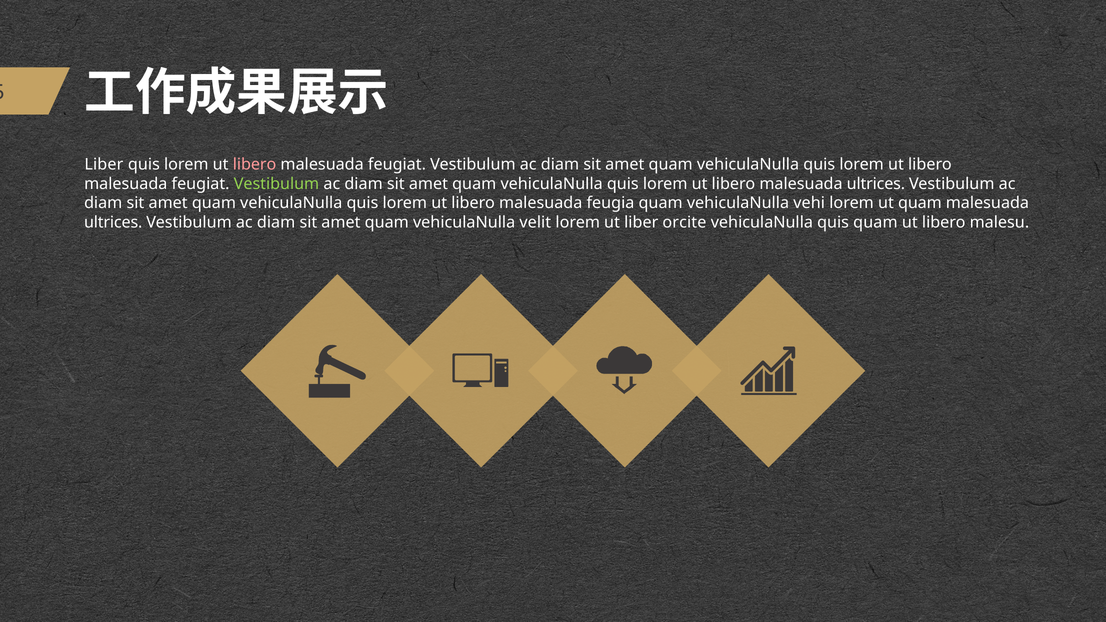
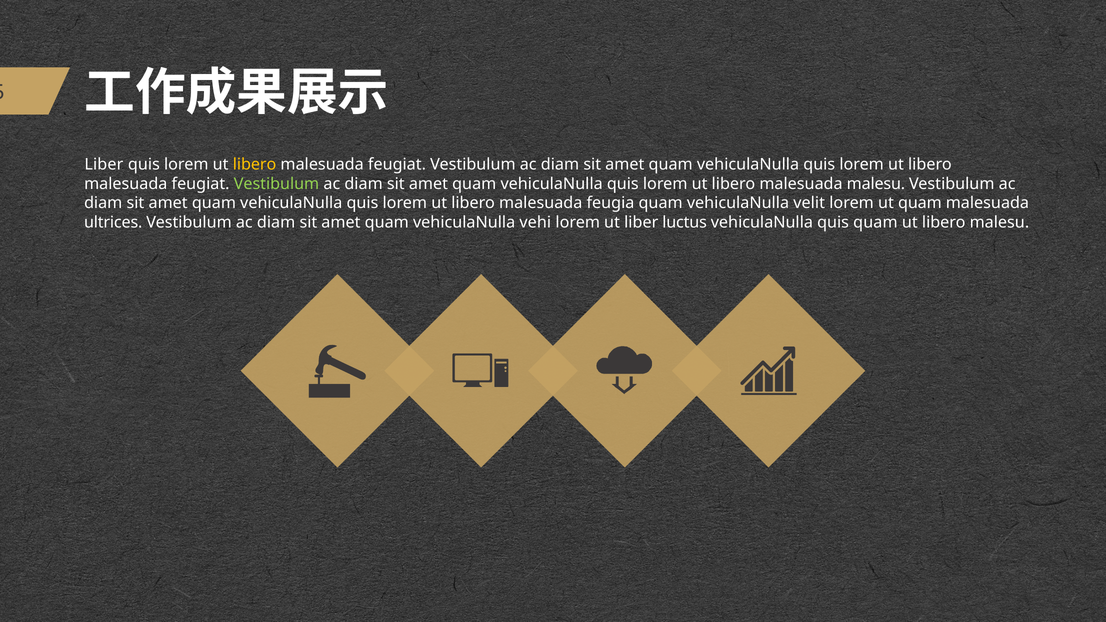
libero colour: pink -> yellow (255, 164)
libero malesuada ultrices: ultrices -> malesu (876, 184)
vehi: vehi -> velit (809, 203)
velit: velit -> vehi (535, 223)
orcite: orcite -> luctus (685, 223)
